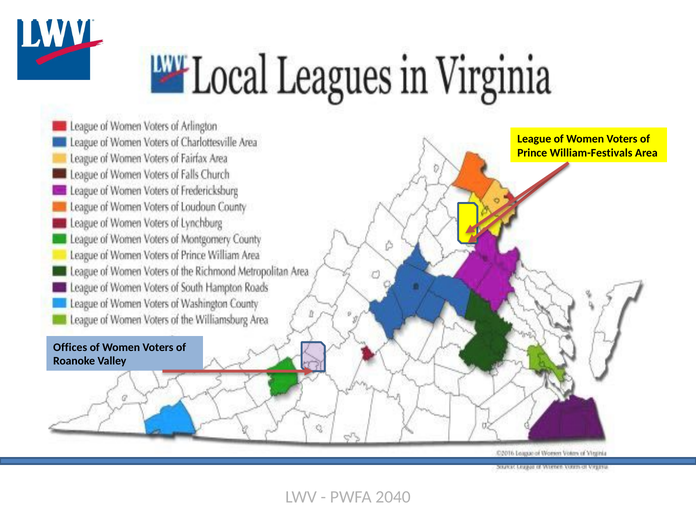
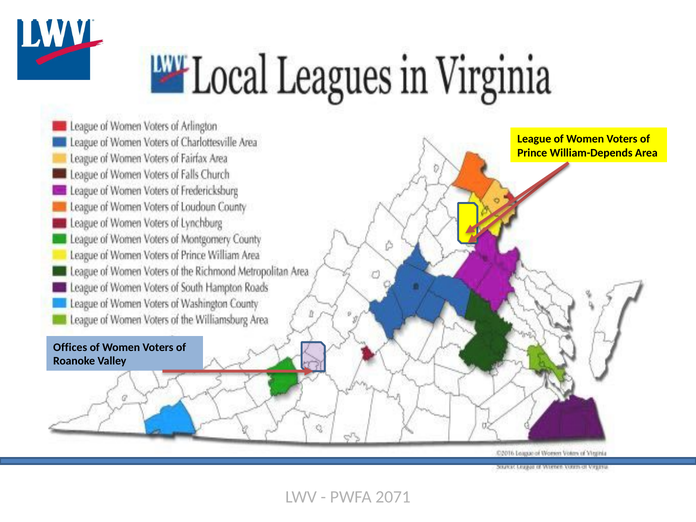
William-Festivals: William-Festivals -> William-Depends (591, 153)
2040: 2040 -> 2071 (393, 497)
